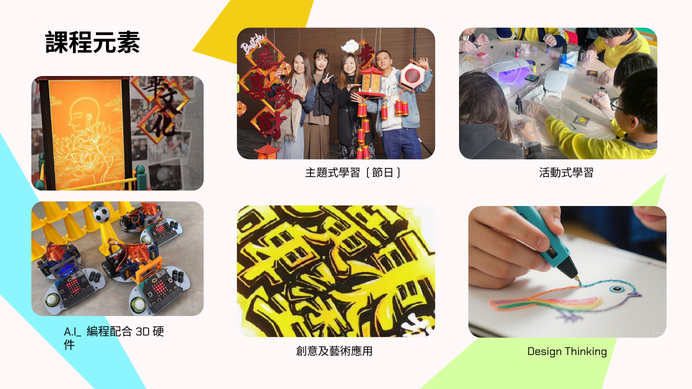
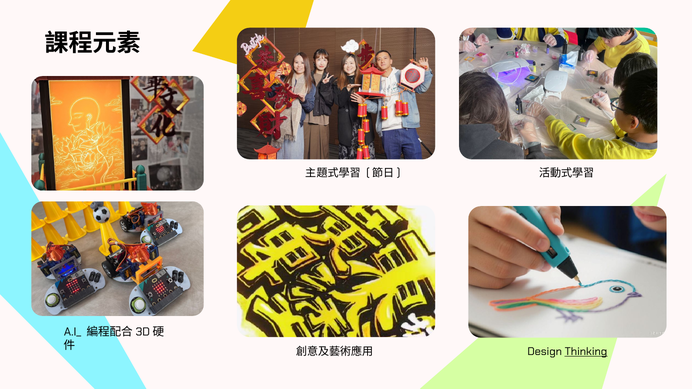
Thinking underline: none -> present (586, 352)
